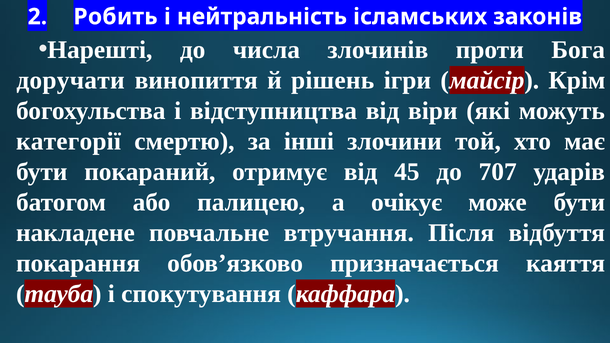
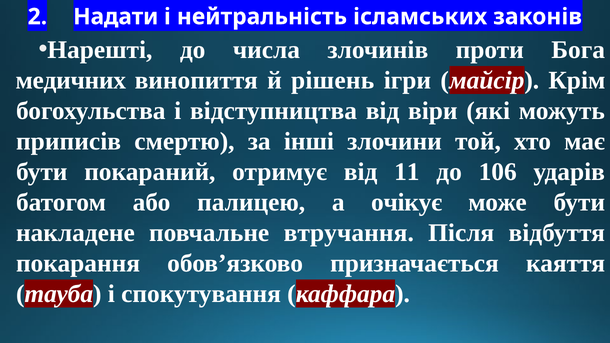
Робить: Робить -> Надати (116, 17)
доручати: доручати -> медичних (71, 80)
категорії: категорії -> приписів (69, 141)
45: 45 -> 11 (407, 172)
707: 707 -> 106 (498, 172)
